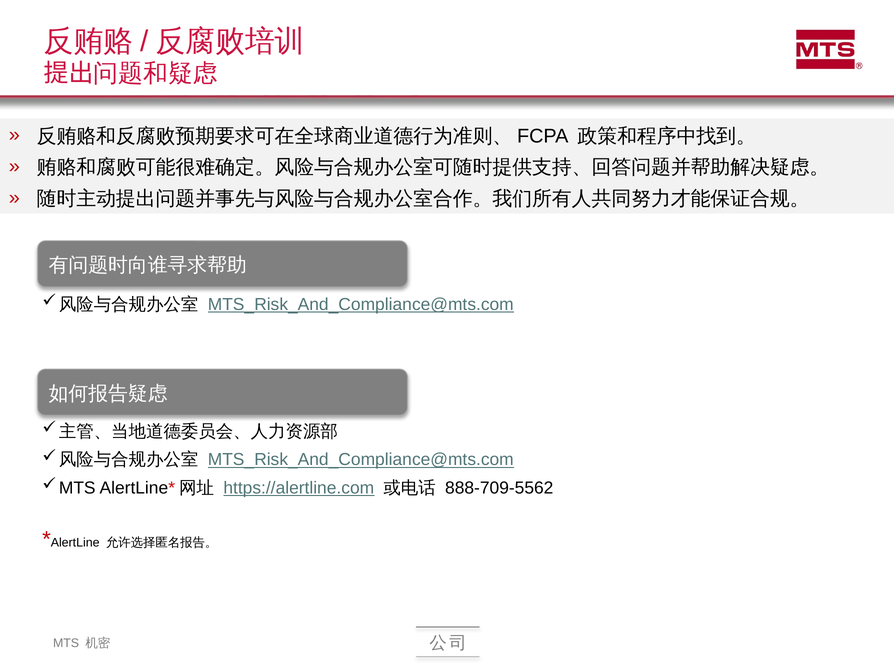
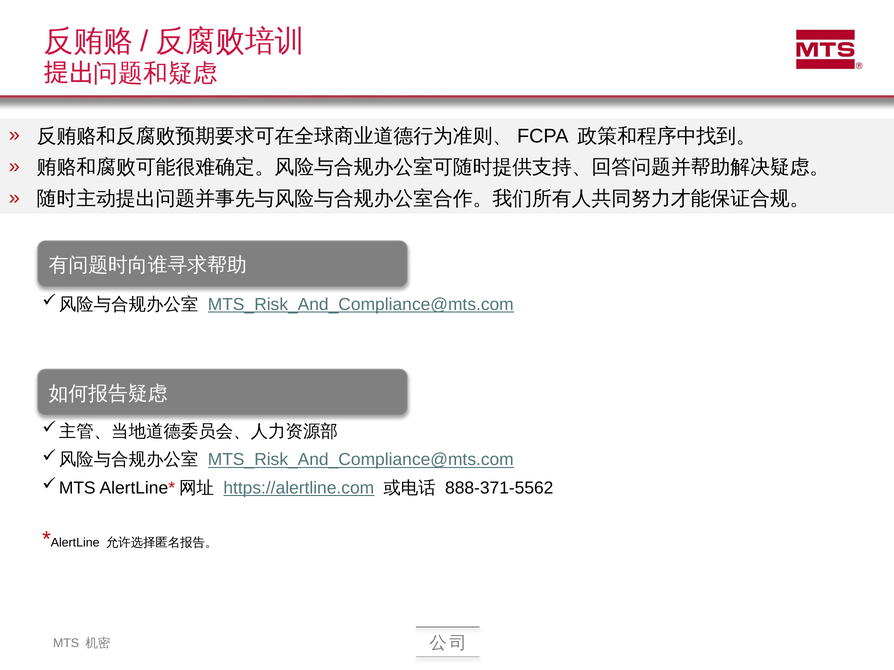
888-709-5562: 888-709-5562 -> 888-371-5562 (499, 488)
